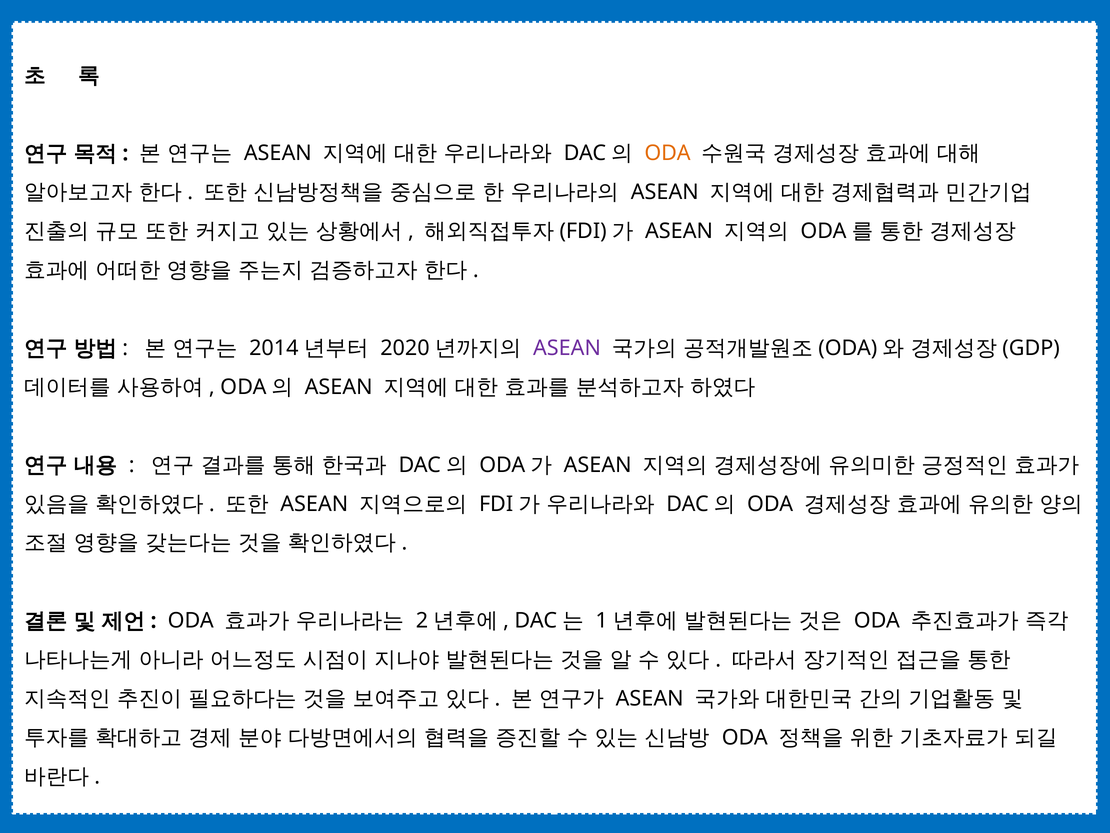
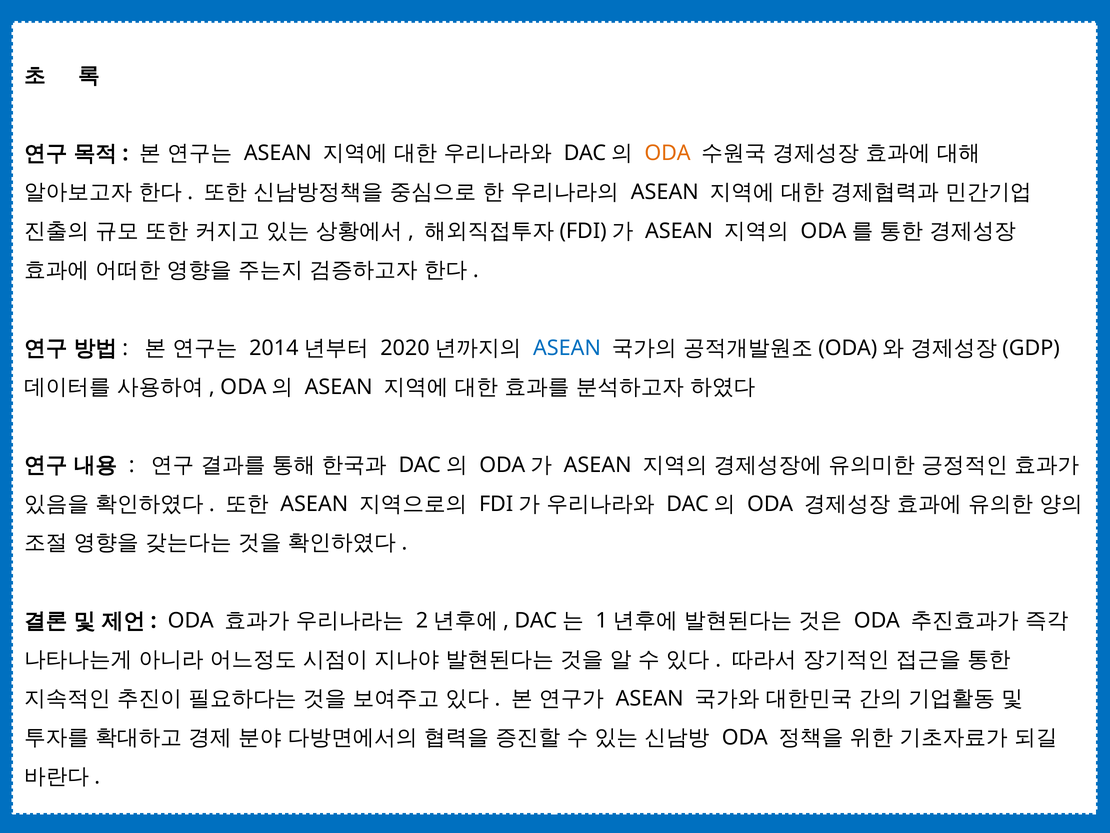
ASEAN colour: purple -> blue (567, 348)
